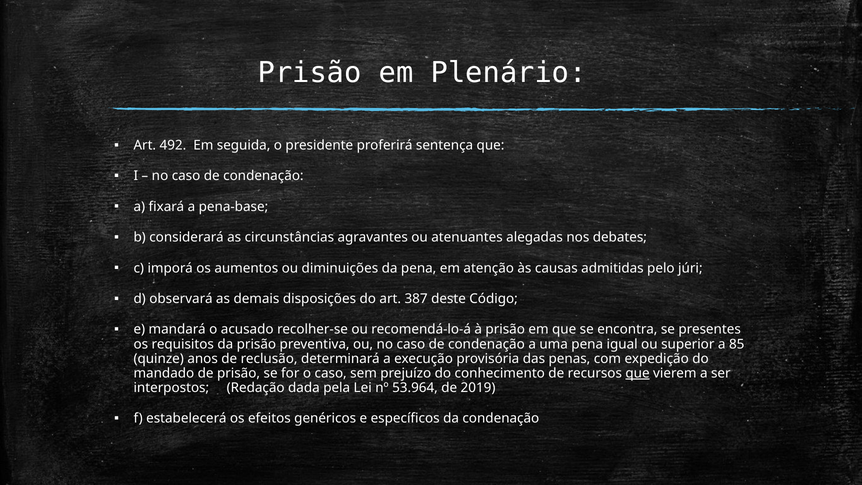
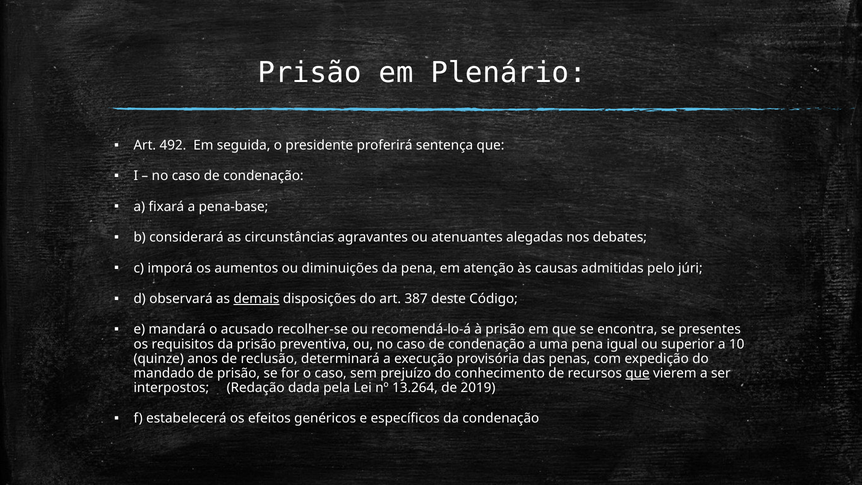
demais underline: none -> present (256, 299)
85: 85 -> 10 (737, 344)
53.964: 53.964 -> 13.264 (415, 388)
